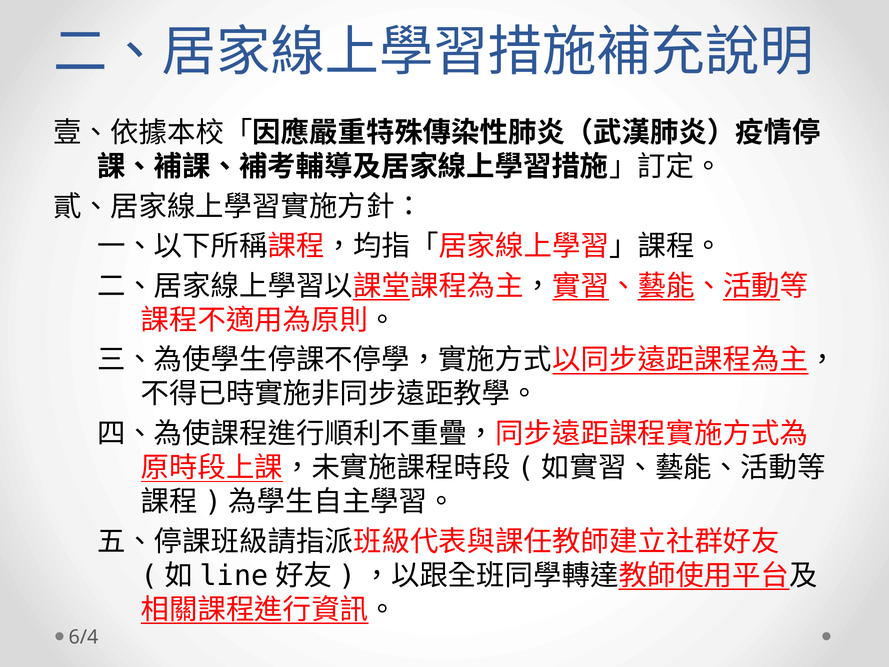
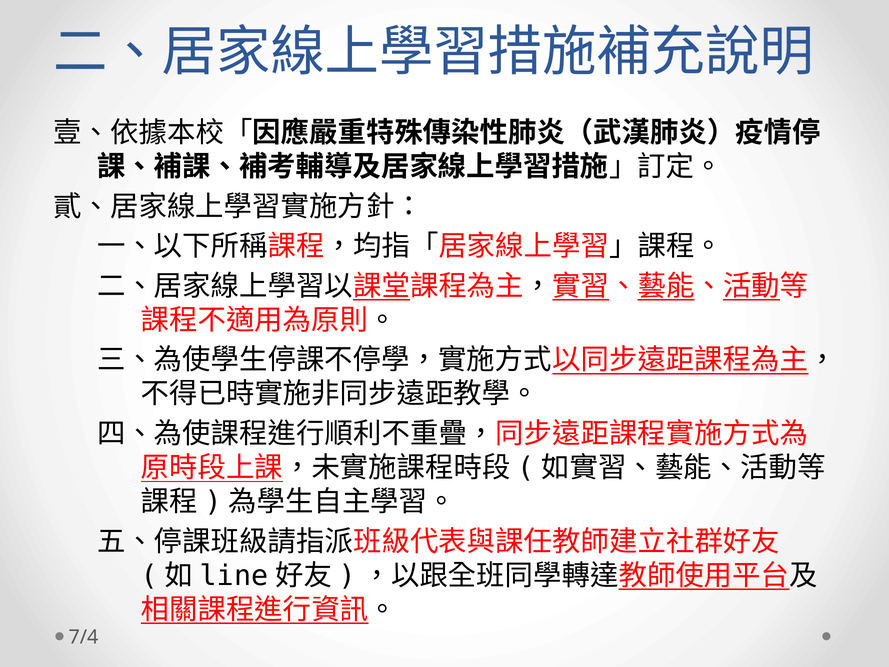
6/4: 6/4 -> 7/4 (83, 637)
